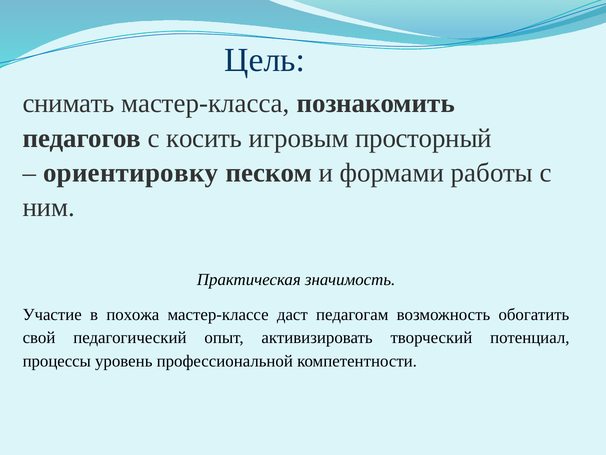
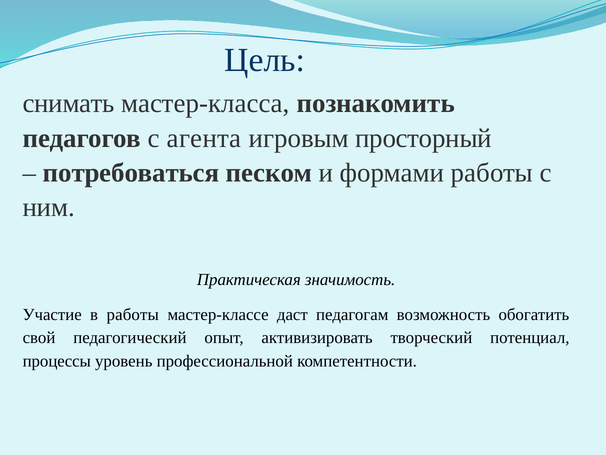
косить: косить -> агента (204, 138)
ориентировку: ориентировку -> потребоваться (131, 173)
в похожа: похожа -> работы (133, 314)
